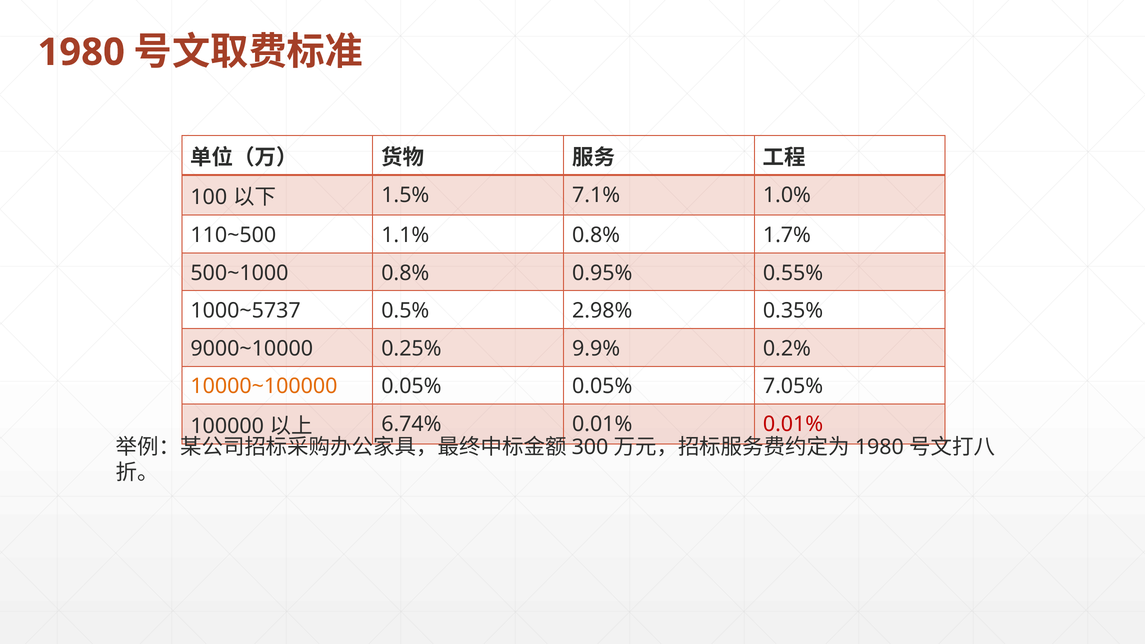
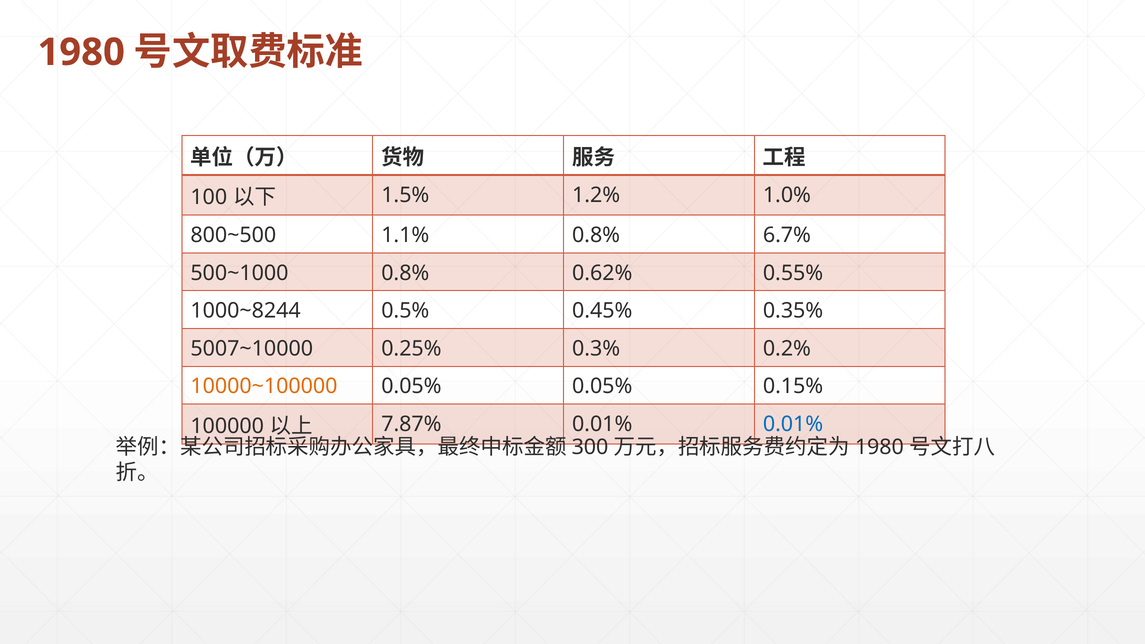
7.1%: 7.1% -> 1.2% (596, 195)
110~500: 110~500 -> 800~500 (233, 235)
1.7%: 1.7% -> 6.7% (787, 235)
0.95%: 0.95% -> 0.62% (602, 273)
1000~5737: 1000~5737 -> 1000~8244 (246, 311)
2.98%: 2.98% -> 0.45% (602, 311)
9000~10000: 9000~10000 -> 5007~10000 (252, 349)
9.9%: 9.9% -> 0.3% (596, 349)
7.05%: 7.05% -> 0.15% (793, 386)
6.74%: 6.74% -> 7.87% (411, 424)
0.01% colour: red -> blue (793, 424)
